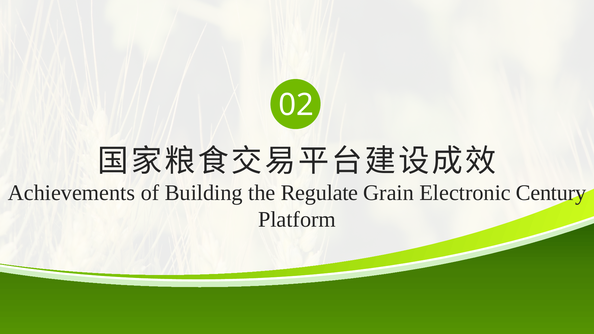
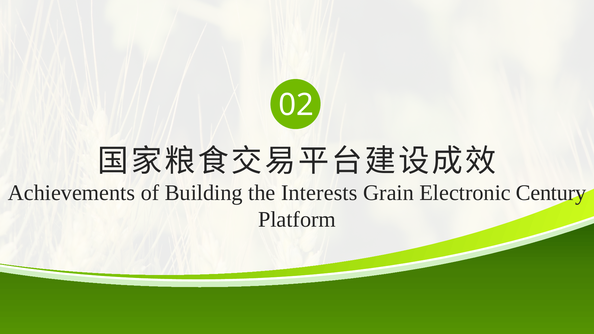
Regulate: Regulate -> Interests (319, 193)
